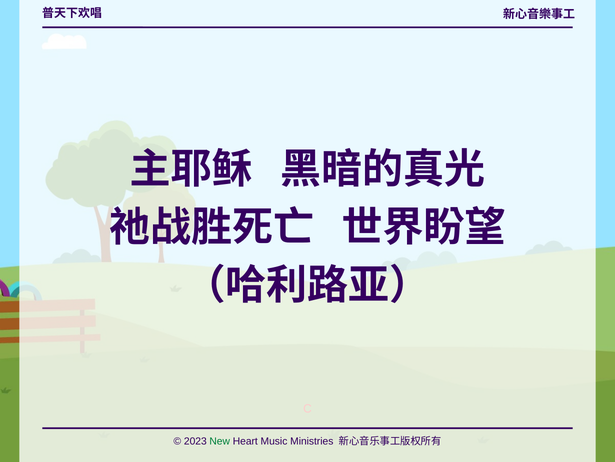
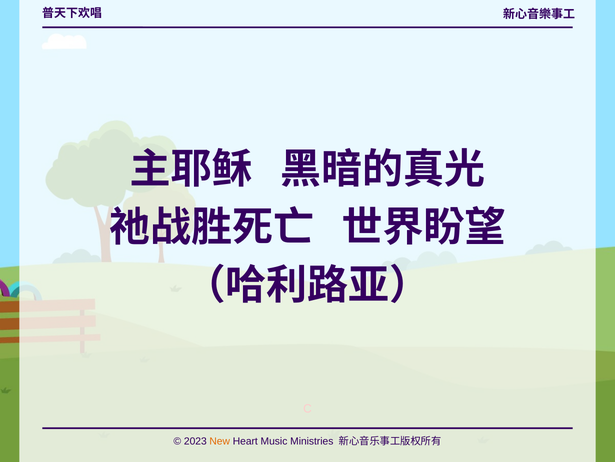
New colour: green -> orange (220, 440)
